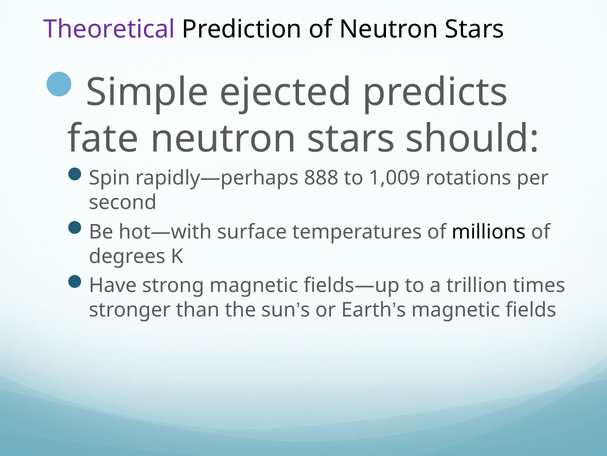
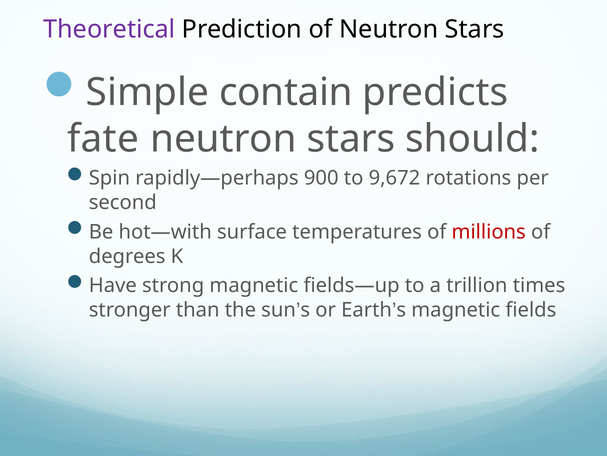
ejected: ejected -> contain (286, 92)
888: 888 -> 900 (321, 178)
1,009: 1,009 -> 9,672 (394, 178)
millions colour: black -> red (489, 232)
